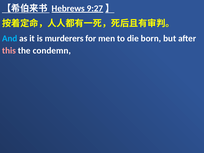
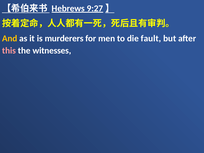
And colour: light blue -> yellow (10, 38)
born: born -> fault (151, 38)
condemn: condemn -> witnesses (52, 51)
